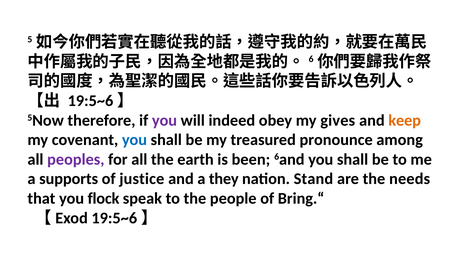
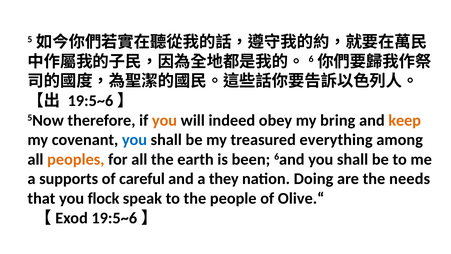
you colour: purple -> orange (165, 120)
gives: gives -> bring (338, 120)
pronounce: pronounce -> everything (336, 140)
peoples colour: purple -> orange (76, 159)
justice: justice -> careful (142, 179)
Stand: Stand -> Doing (314, 179)
Bring.“: Bring.“ -> Olive.“ (301, 198)
